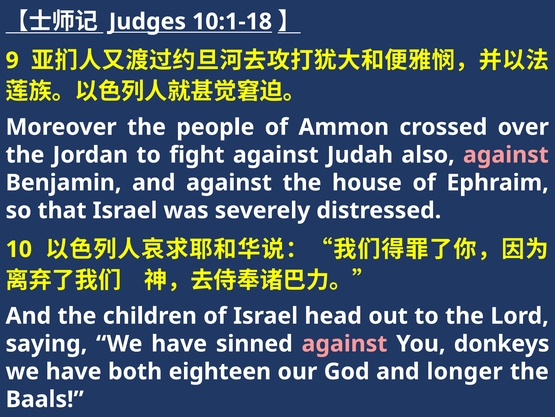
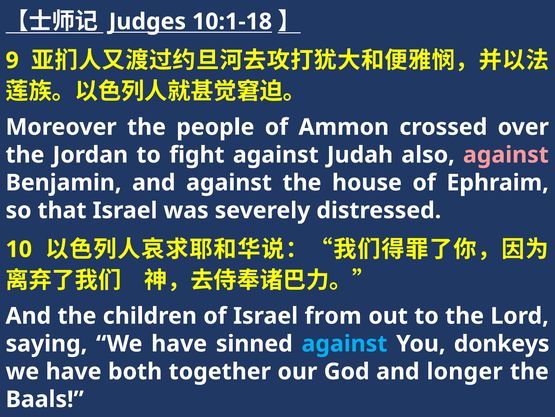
head: head -> from (333, 315)
against colour: pink -> light blue (344, 343)
eighteen: eighteen -> together (220, 371)
